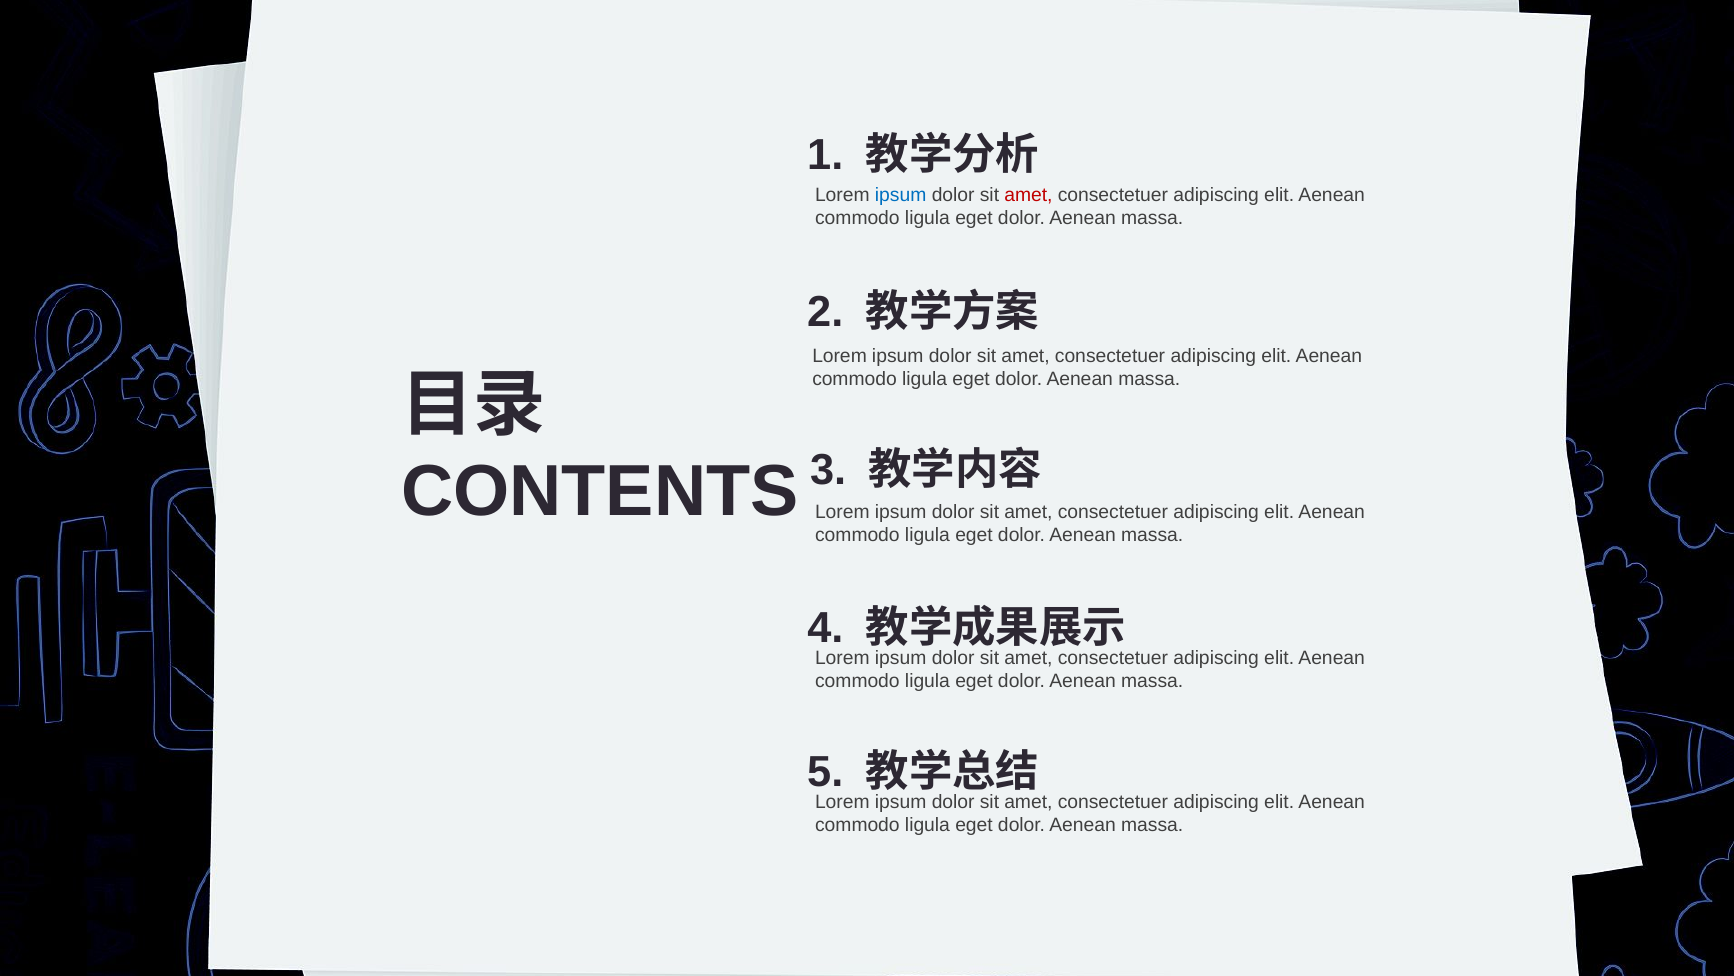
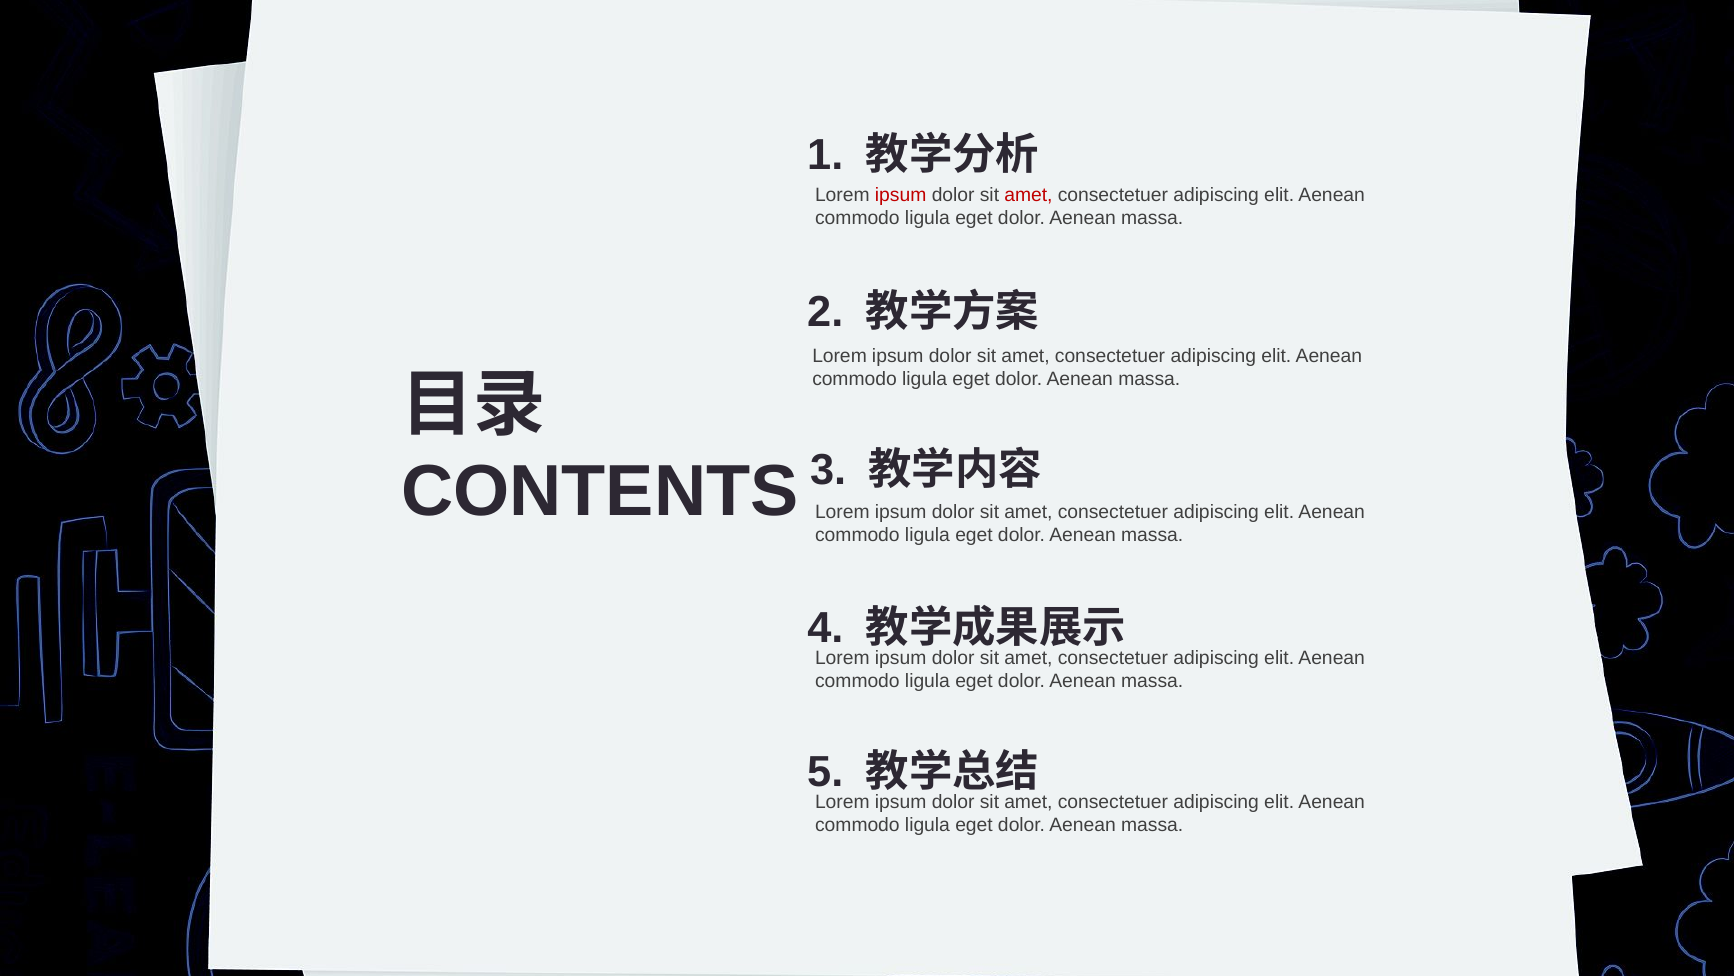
ipsum colour: blue -> red (901, 195)
